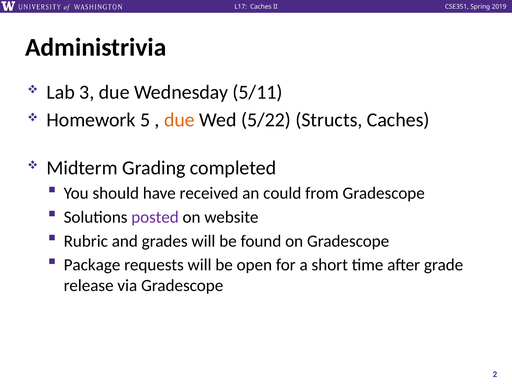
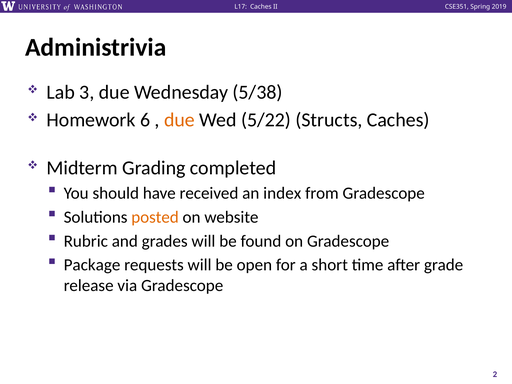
5/11: 5/11 -> 5/38 (258, 92)
5: 5 -> 6 (145, 120)
could: could -> index (282, 193)
posted colour: purple -> orange (155, 217)
